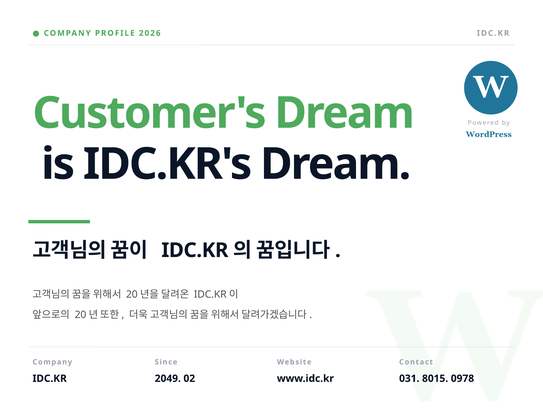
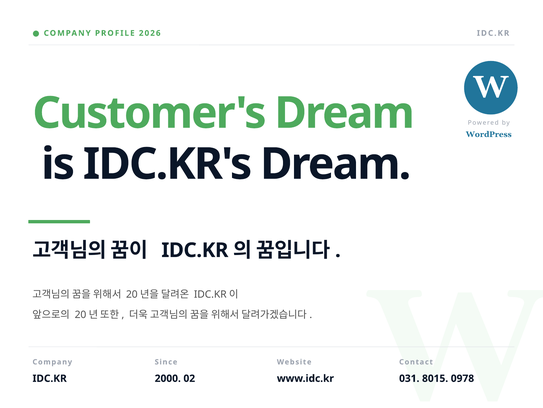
2049: 2049 -> 2000 (168, 378)
